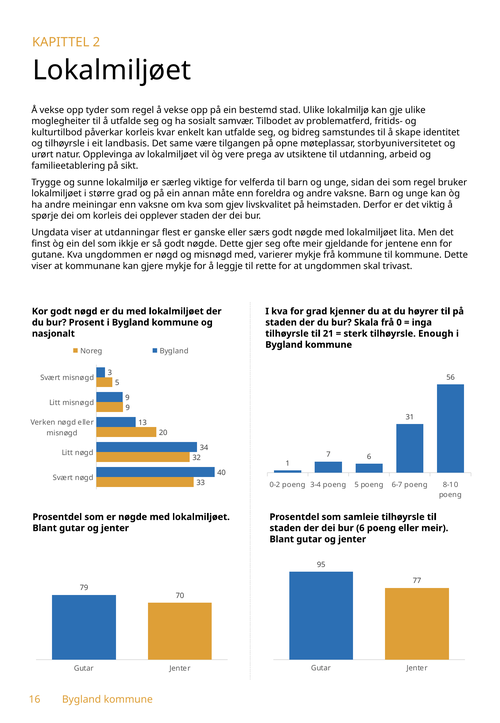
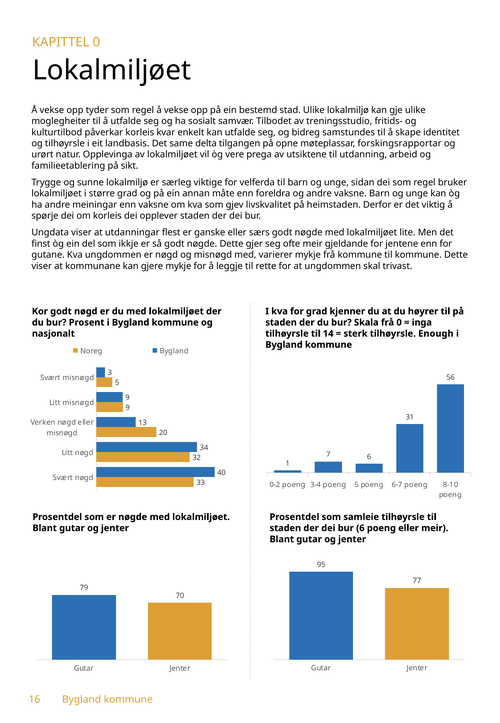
KAPITTEL 2: 2 -> 0 (96, 42)
problematferd: problematferd -> treningsstudio (339, 121)
være: være -> delta (206, 143)
storbyuniversitetet: storbyuniversitetet -> forskingsrapportar (400, 143)
lita: lita -> lite (407, 232)
21: 21 -> 14 (328, 333)
